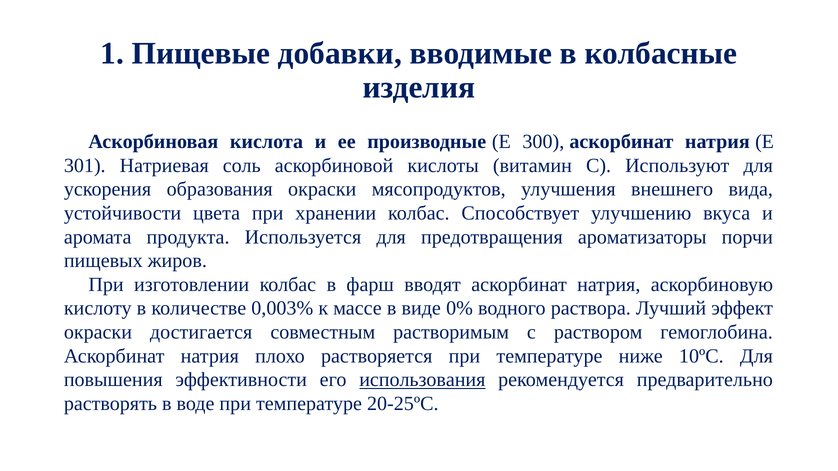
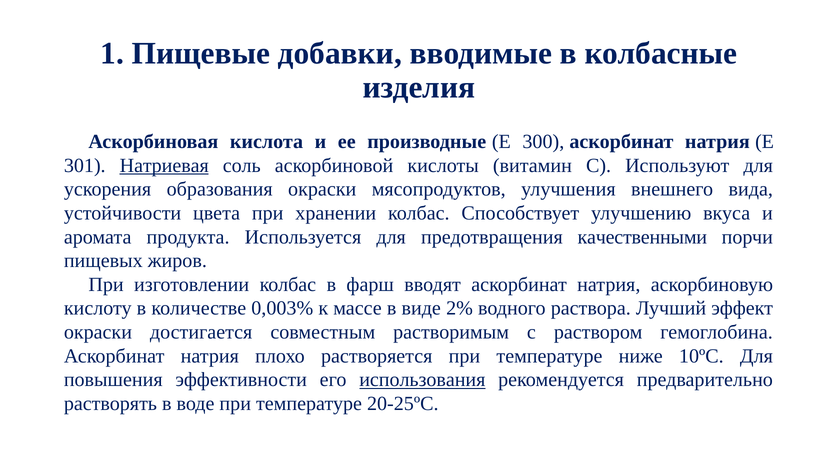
Натриевая underline: none -> present (164, 166)
ароматизаторы: ароматизаторы -> качественными (642, 237)
0%: 0% -> 2% (460, 309)
